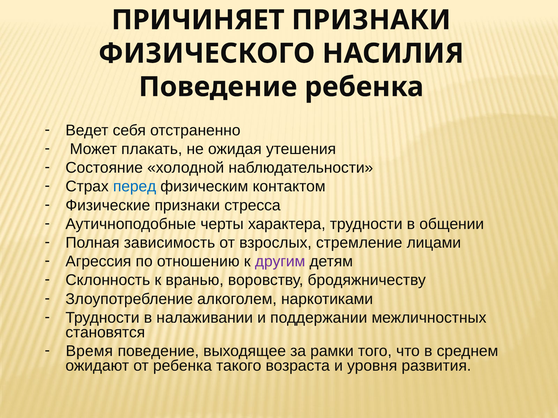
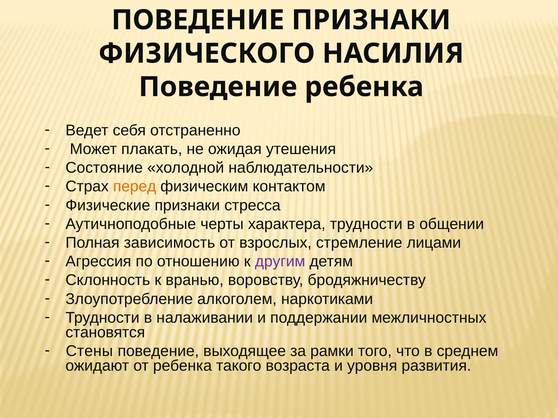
ПРИЧИНЯЕТ: ПРИЧИНЯЕТ -> ПОВЕДЕНИЕ (198, 20)
перед colour: blue -> orange (135, 187)
Время: Время -> Стены (89, 351)
